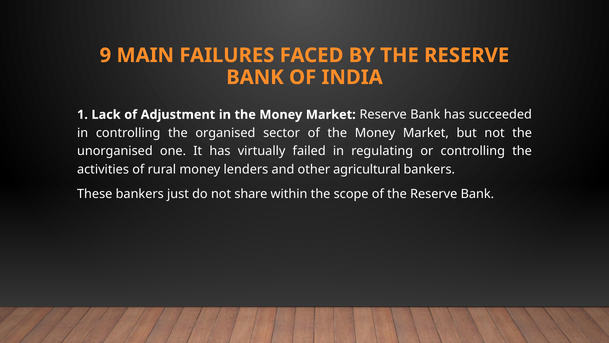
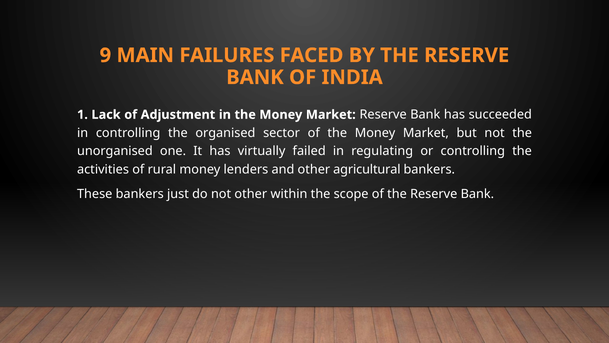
not share: share -> other (251, 194)
